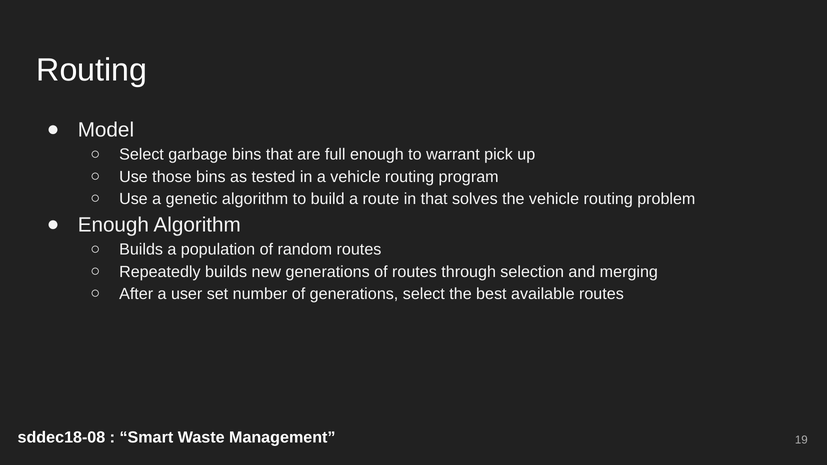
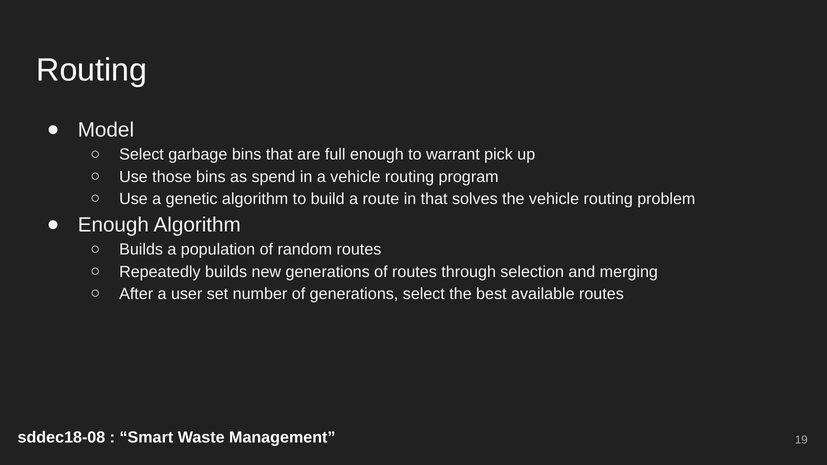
tested: tested -> spend (273, 177)
